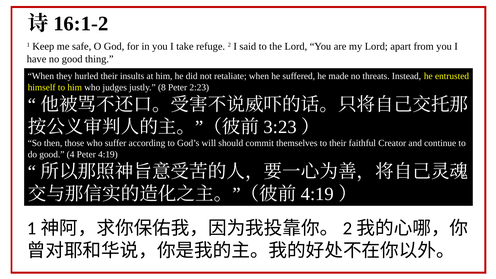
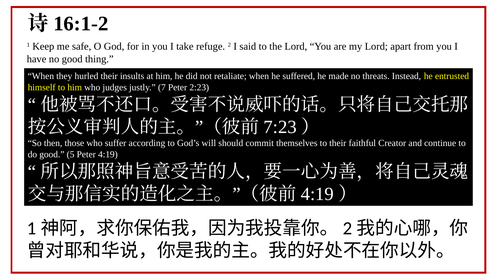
8: 8 -> 7 (162, 87)
3:23: 3:23 -> 7:23 (280, 127)
4: 4 -> 5 (71, 154)
